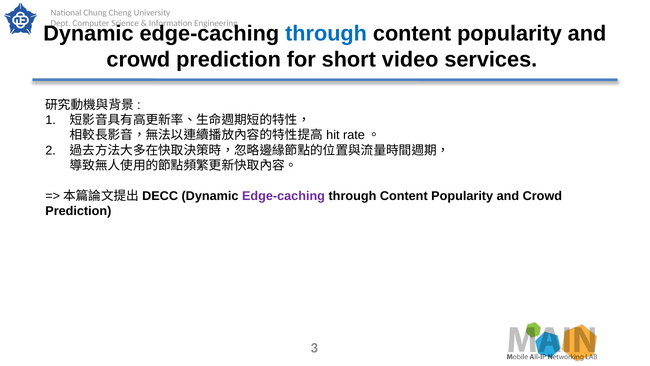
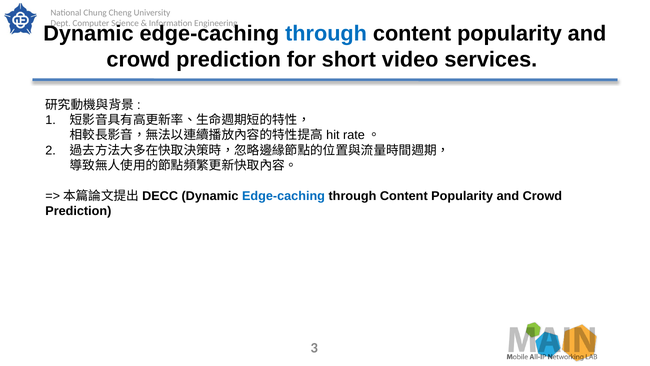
Edge-caching colour: purple -> blue (283, 196)
